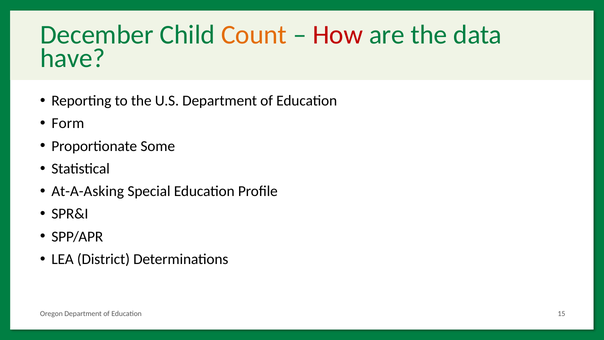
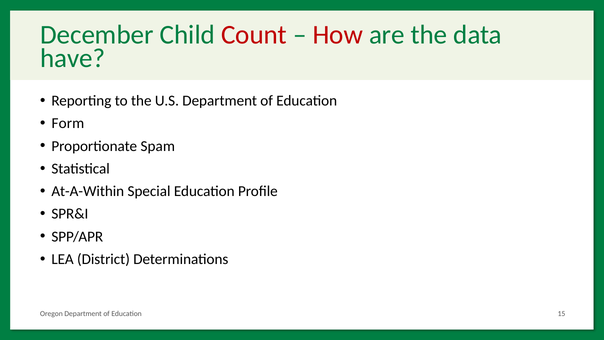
Count colour: orange -> red (254, 35)
Some: Some -> Spam (158, 146)
At-A-Asking: At-A-Asking -> At-A-Within (88, 191)
